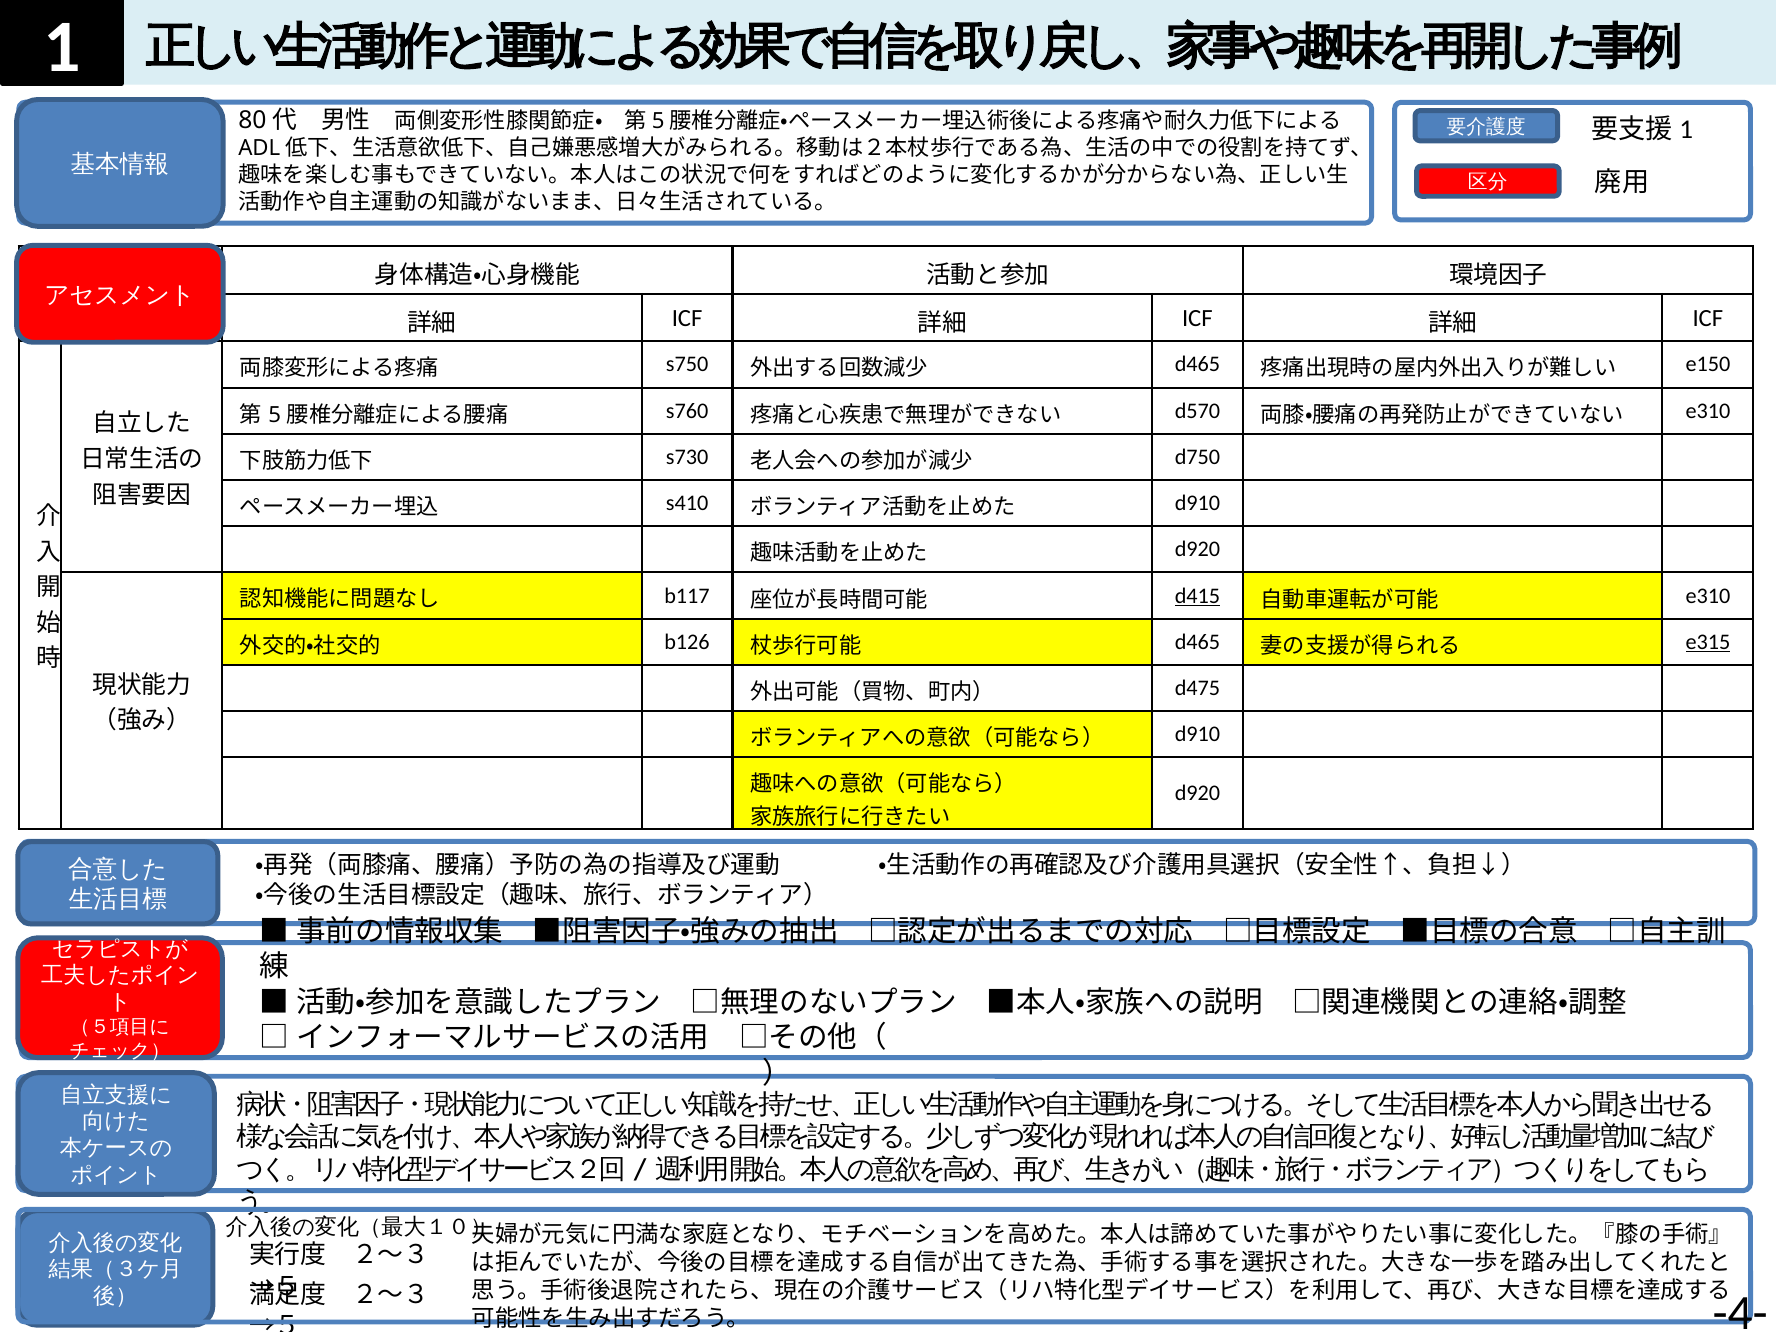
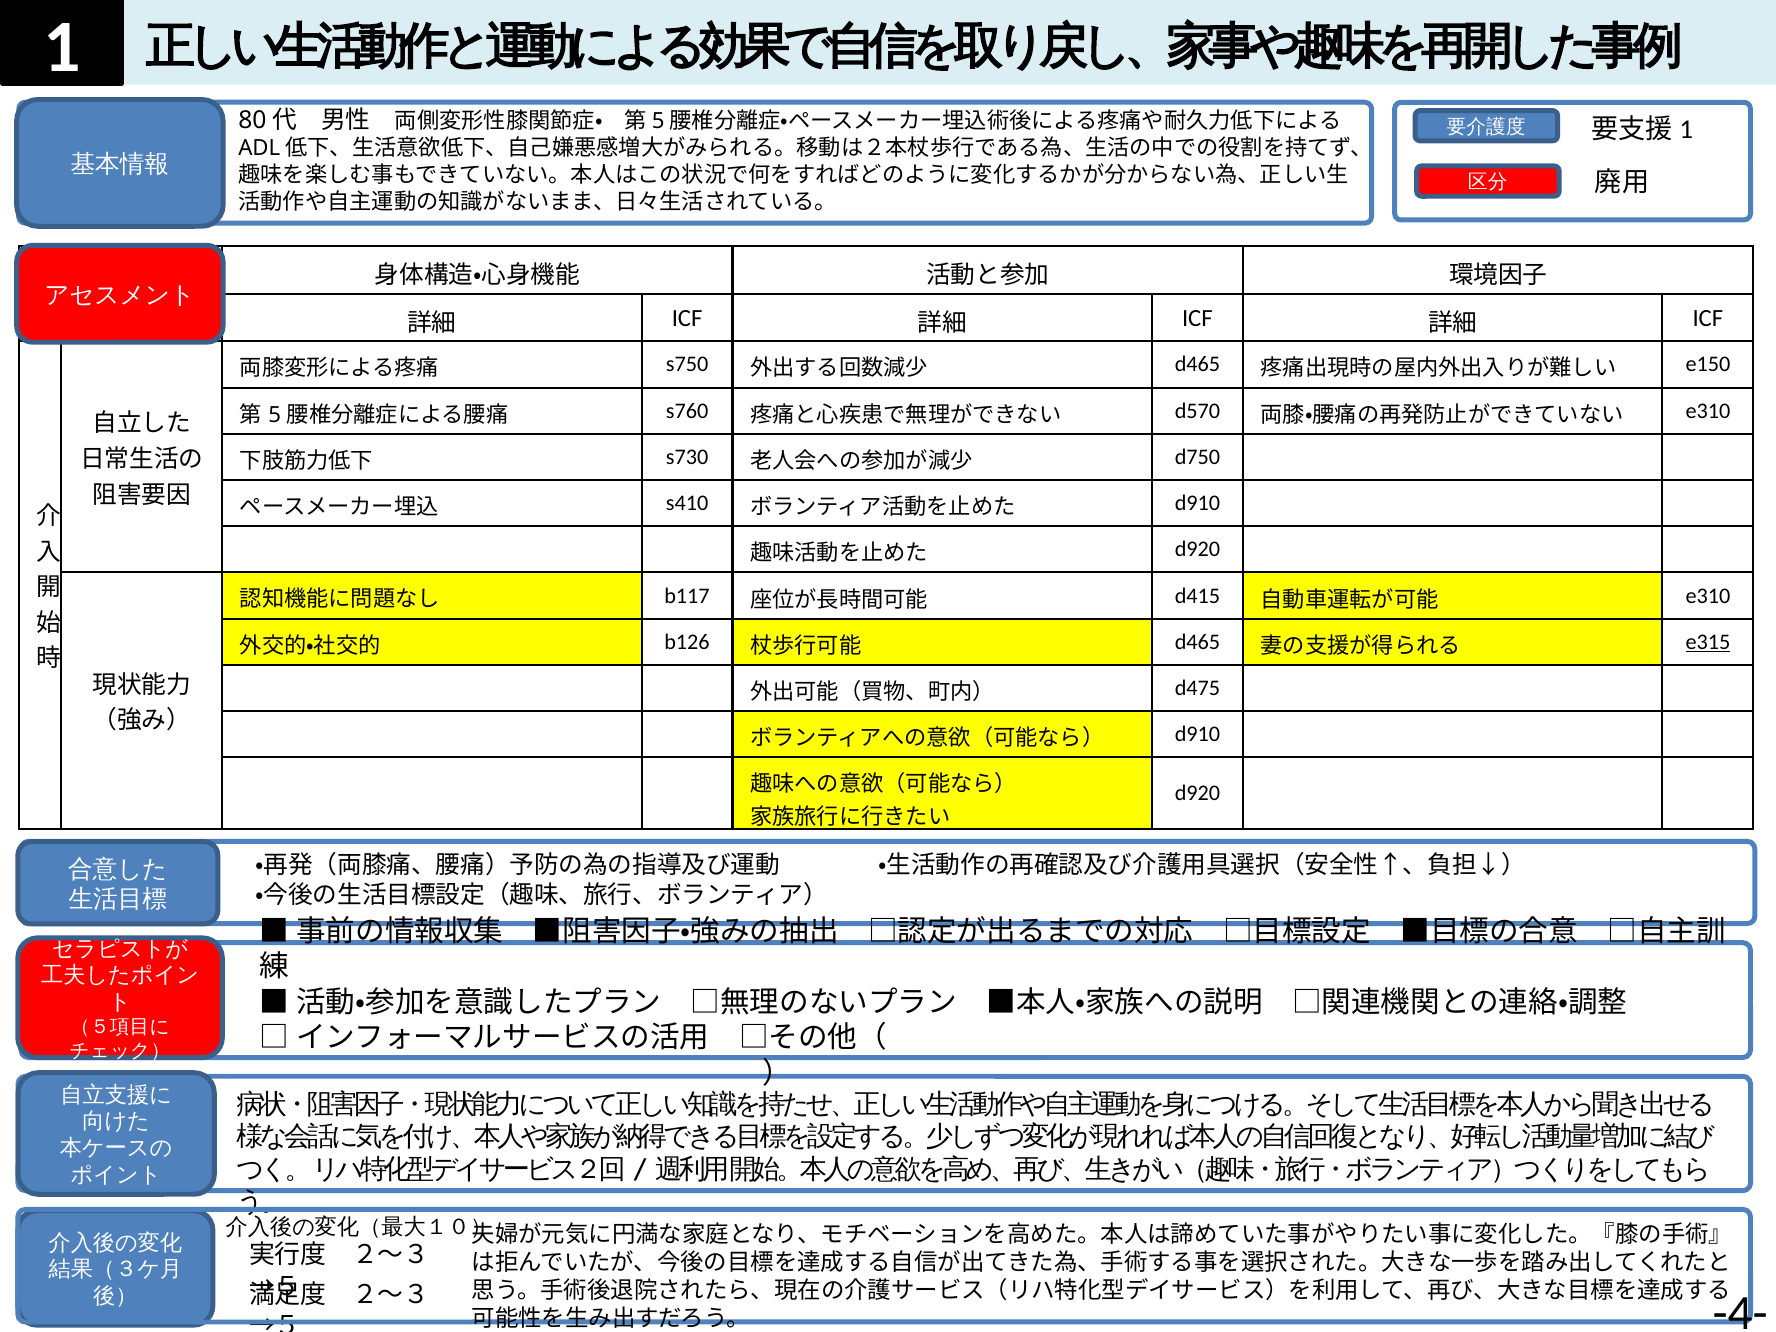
d415 underline: present -> none (1197, 596)
